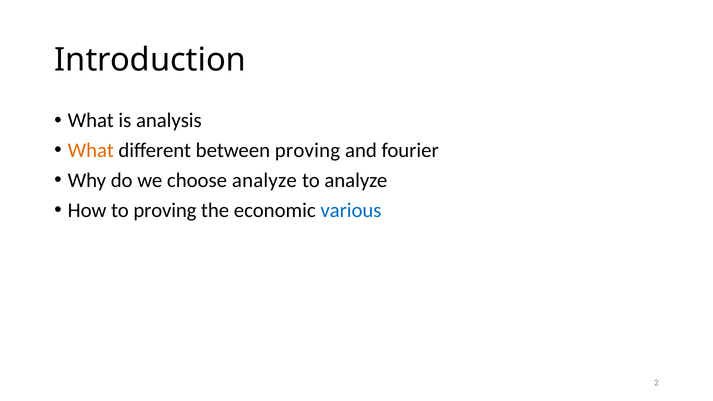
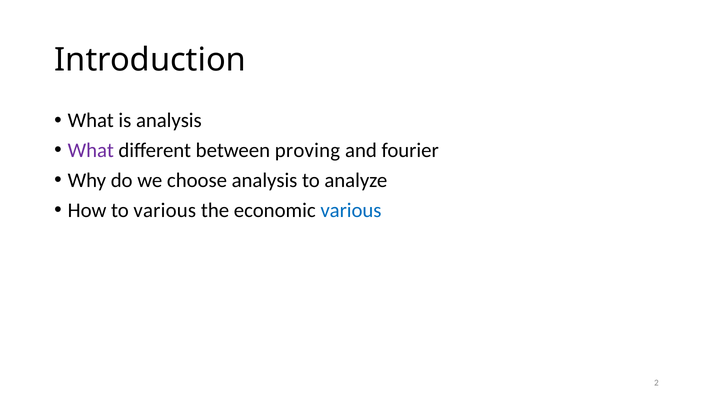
What colour: orange -> purple (91, 150)
choose analyze: analyze -> analysis (265, 180)
to proving: proving -> various (165, 210)
